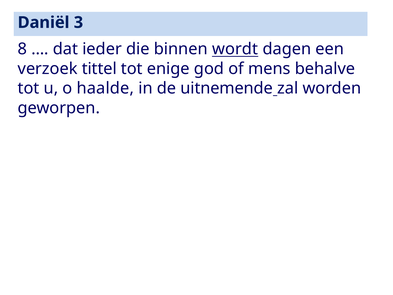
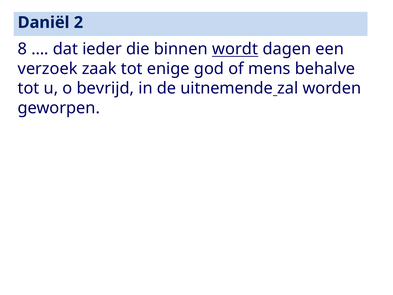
3: 3 -> 2 (78, 22)
tittel: tittel -> zaak (99, 69)
haalde: haalde -> bevrijd (105, 88)
